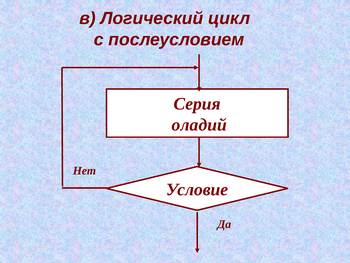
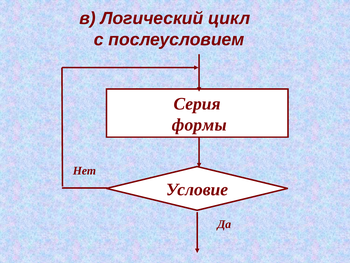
оладий: оладий -> формы (199, 125)
